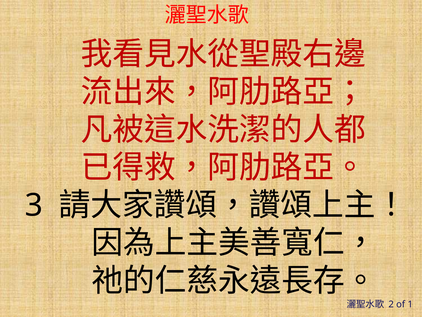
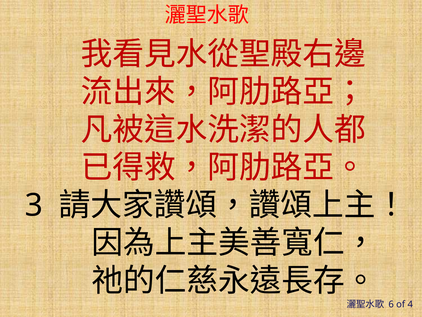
2: 2 -> 6 (391, 304)
1: 1 -> 4 (410, 304)
